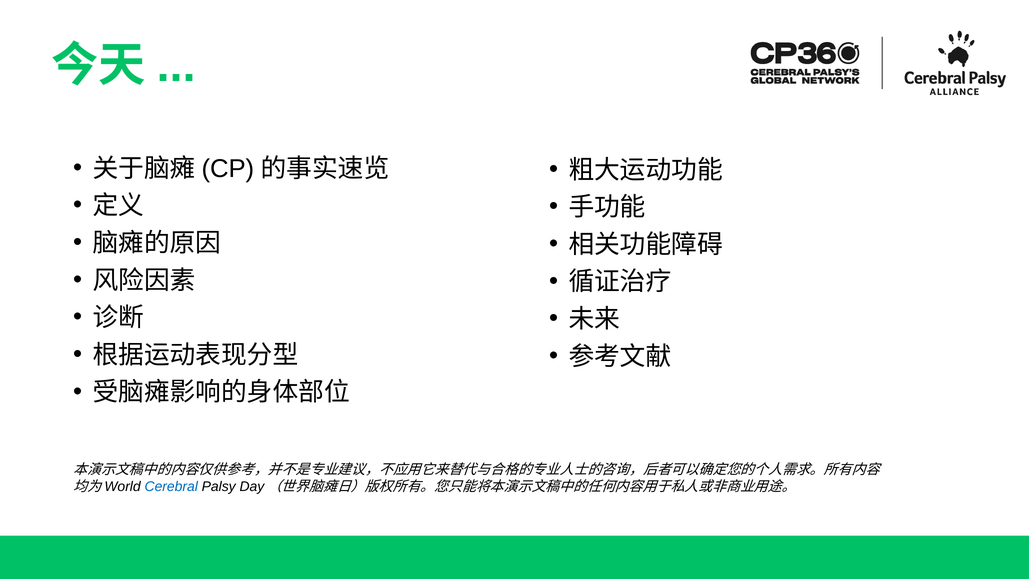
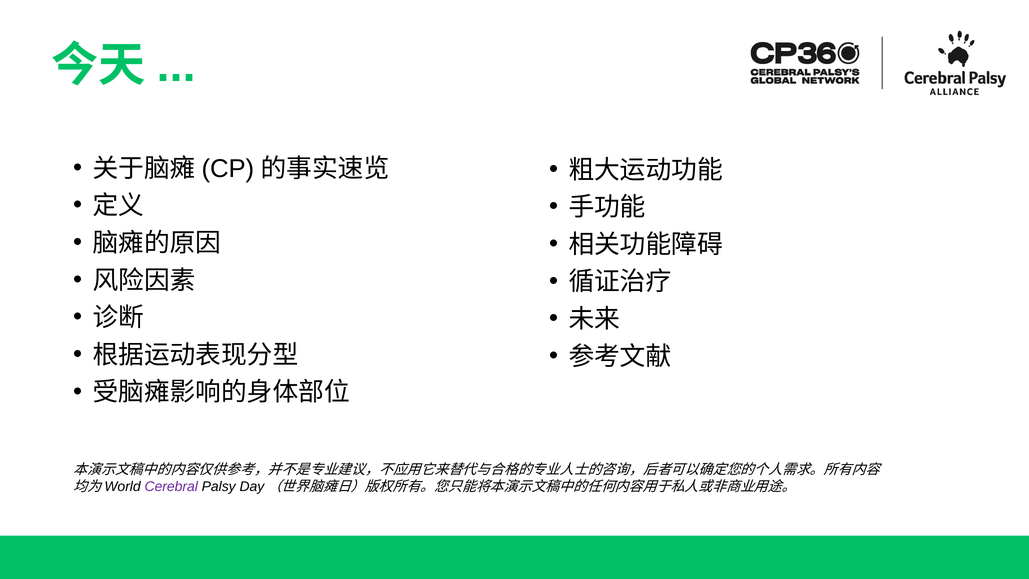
Cerebral colour: blue -> purple (171, 486)
